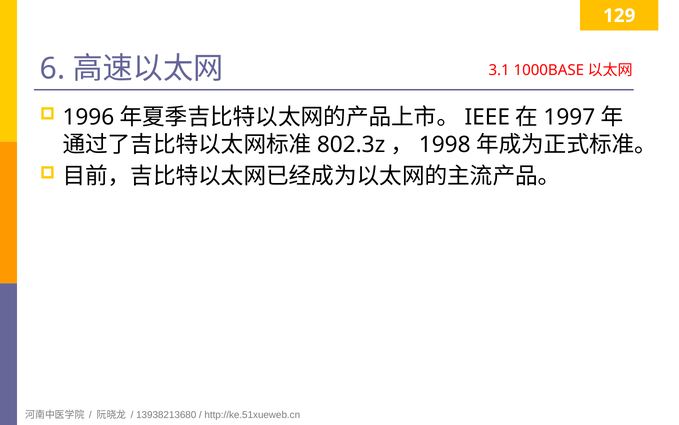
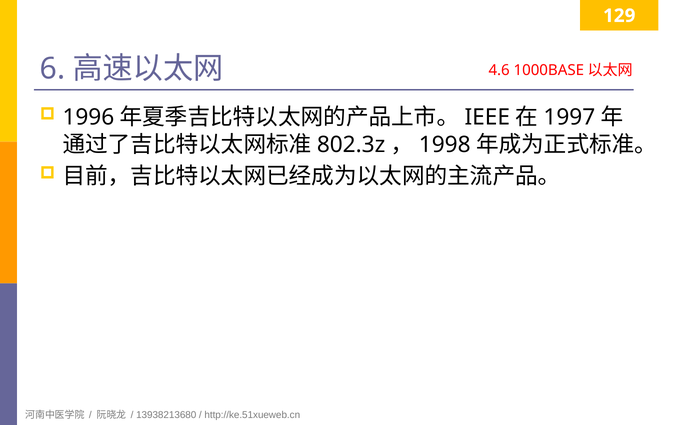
3.1: 3.1 -> 4.6 (499, 70)
